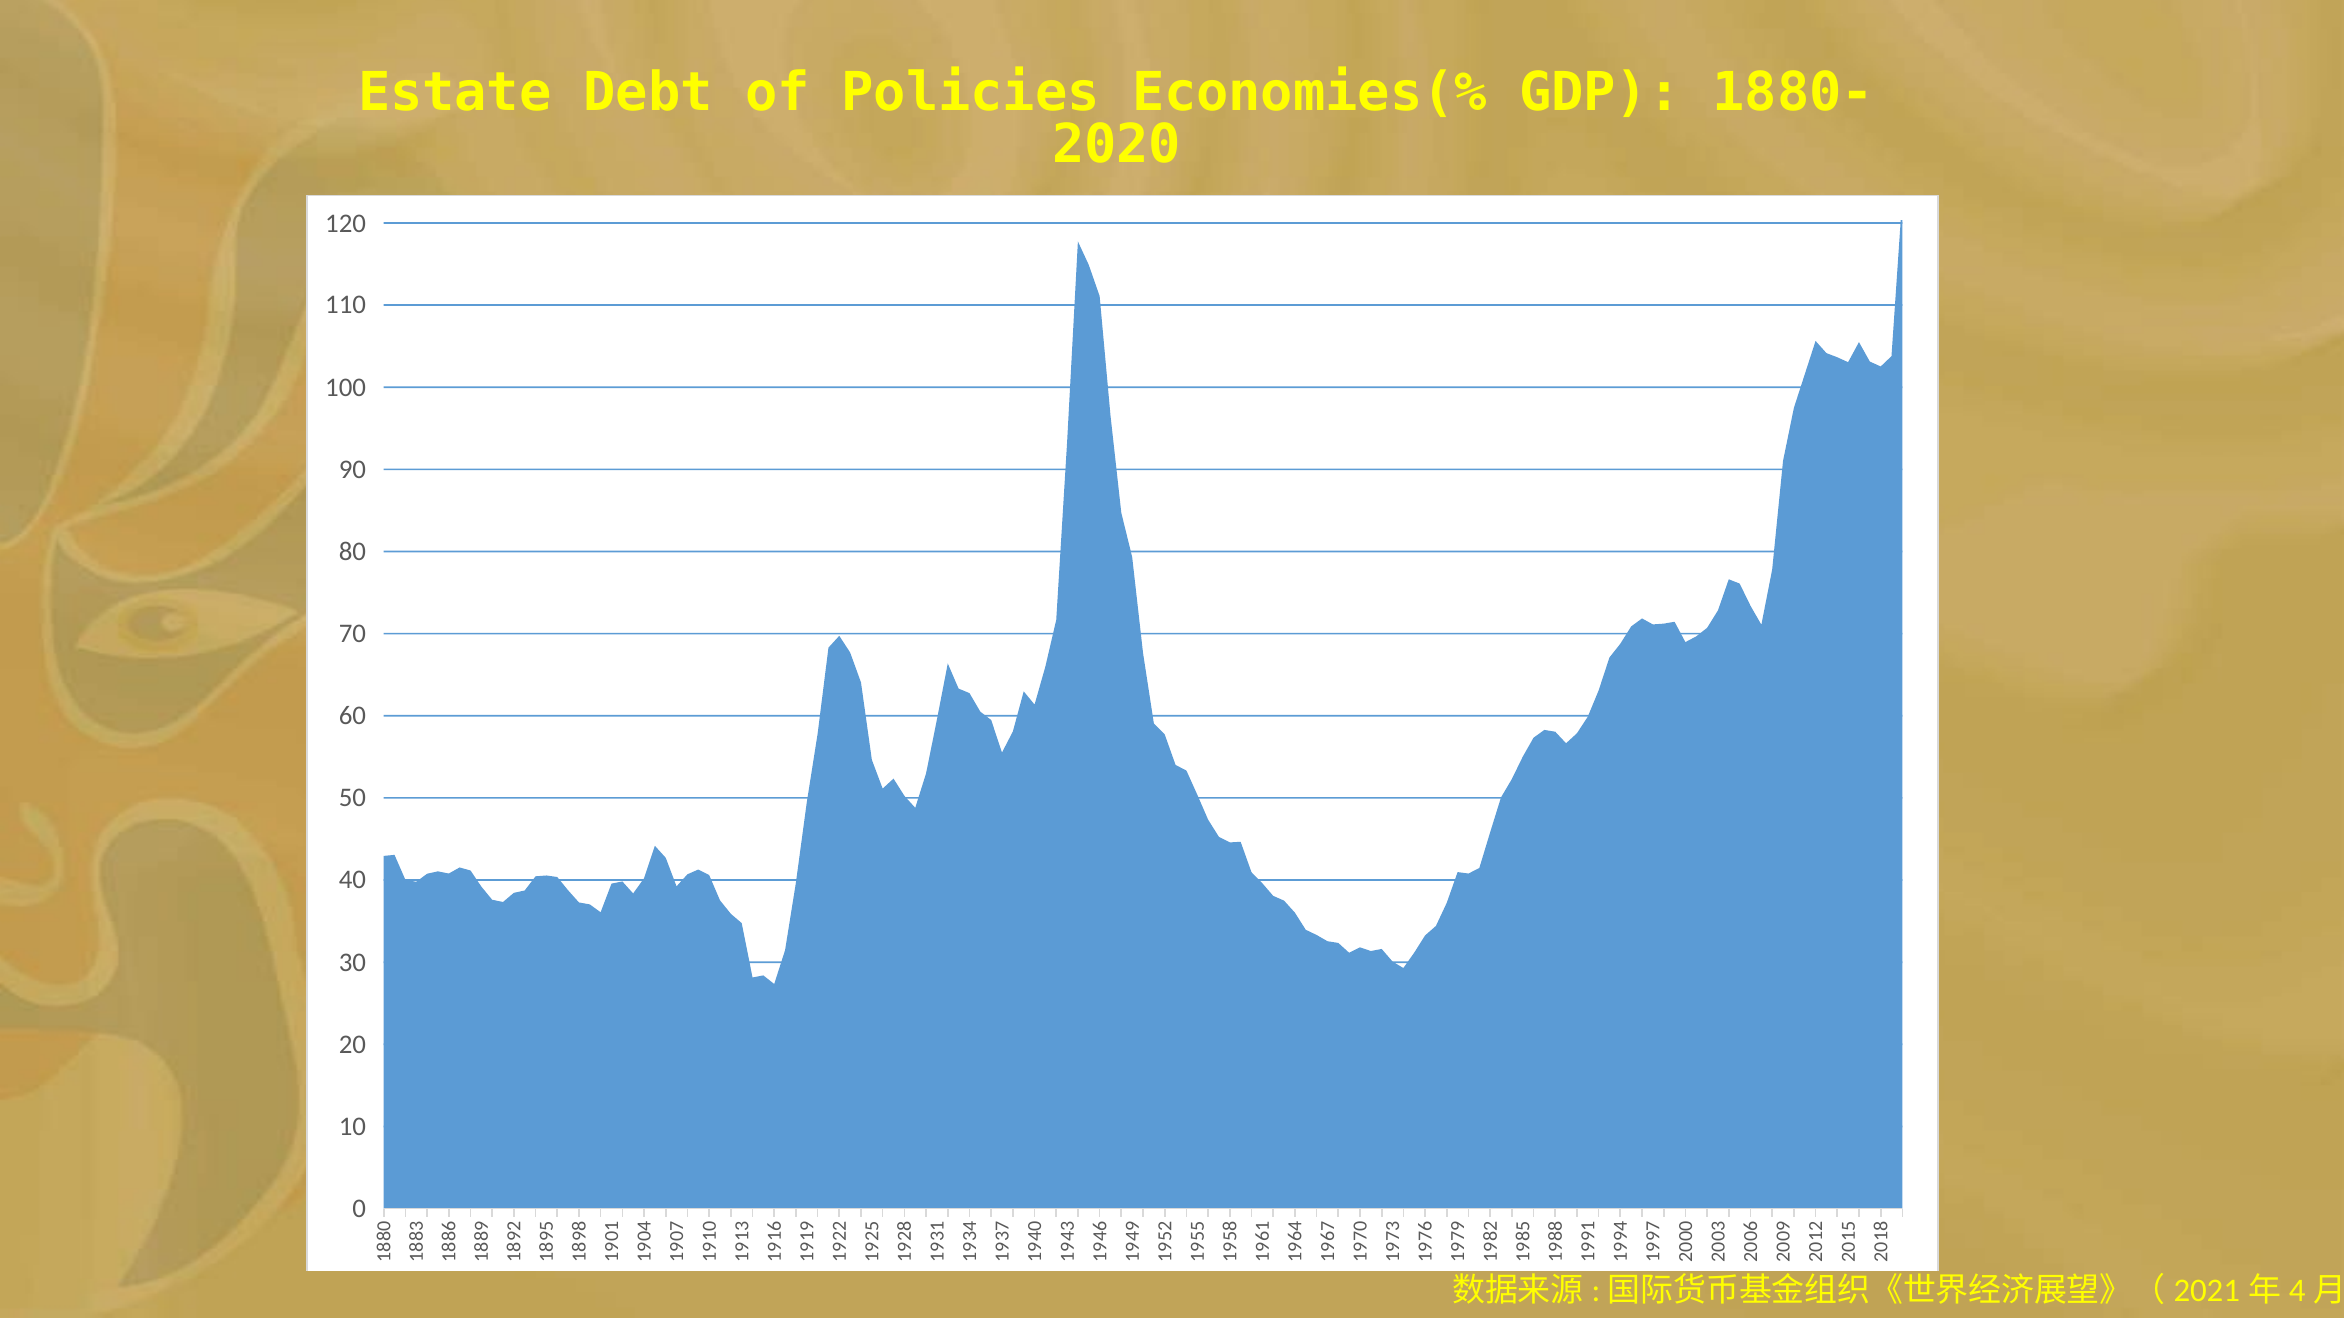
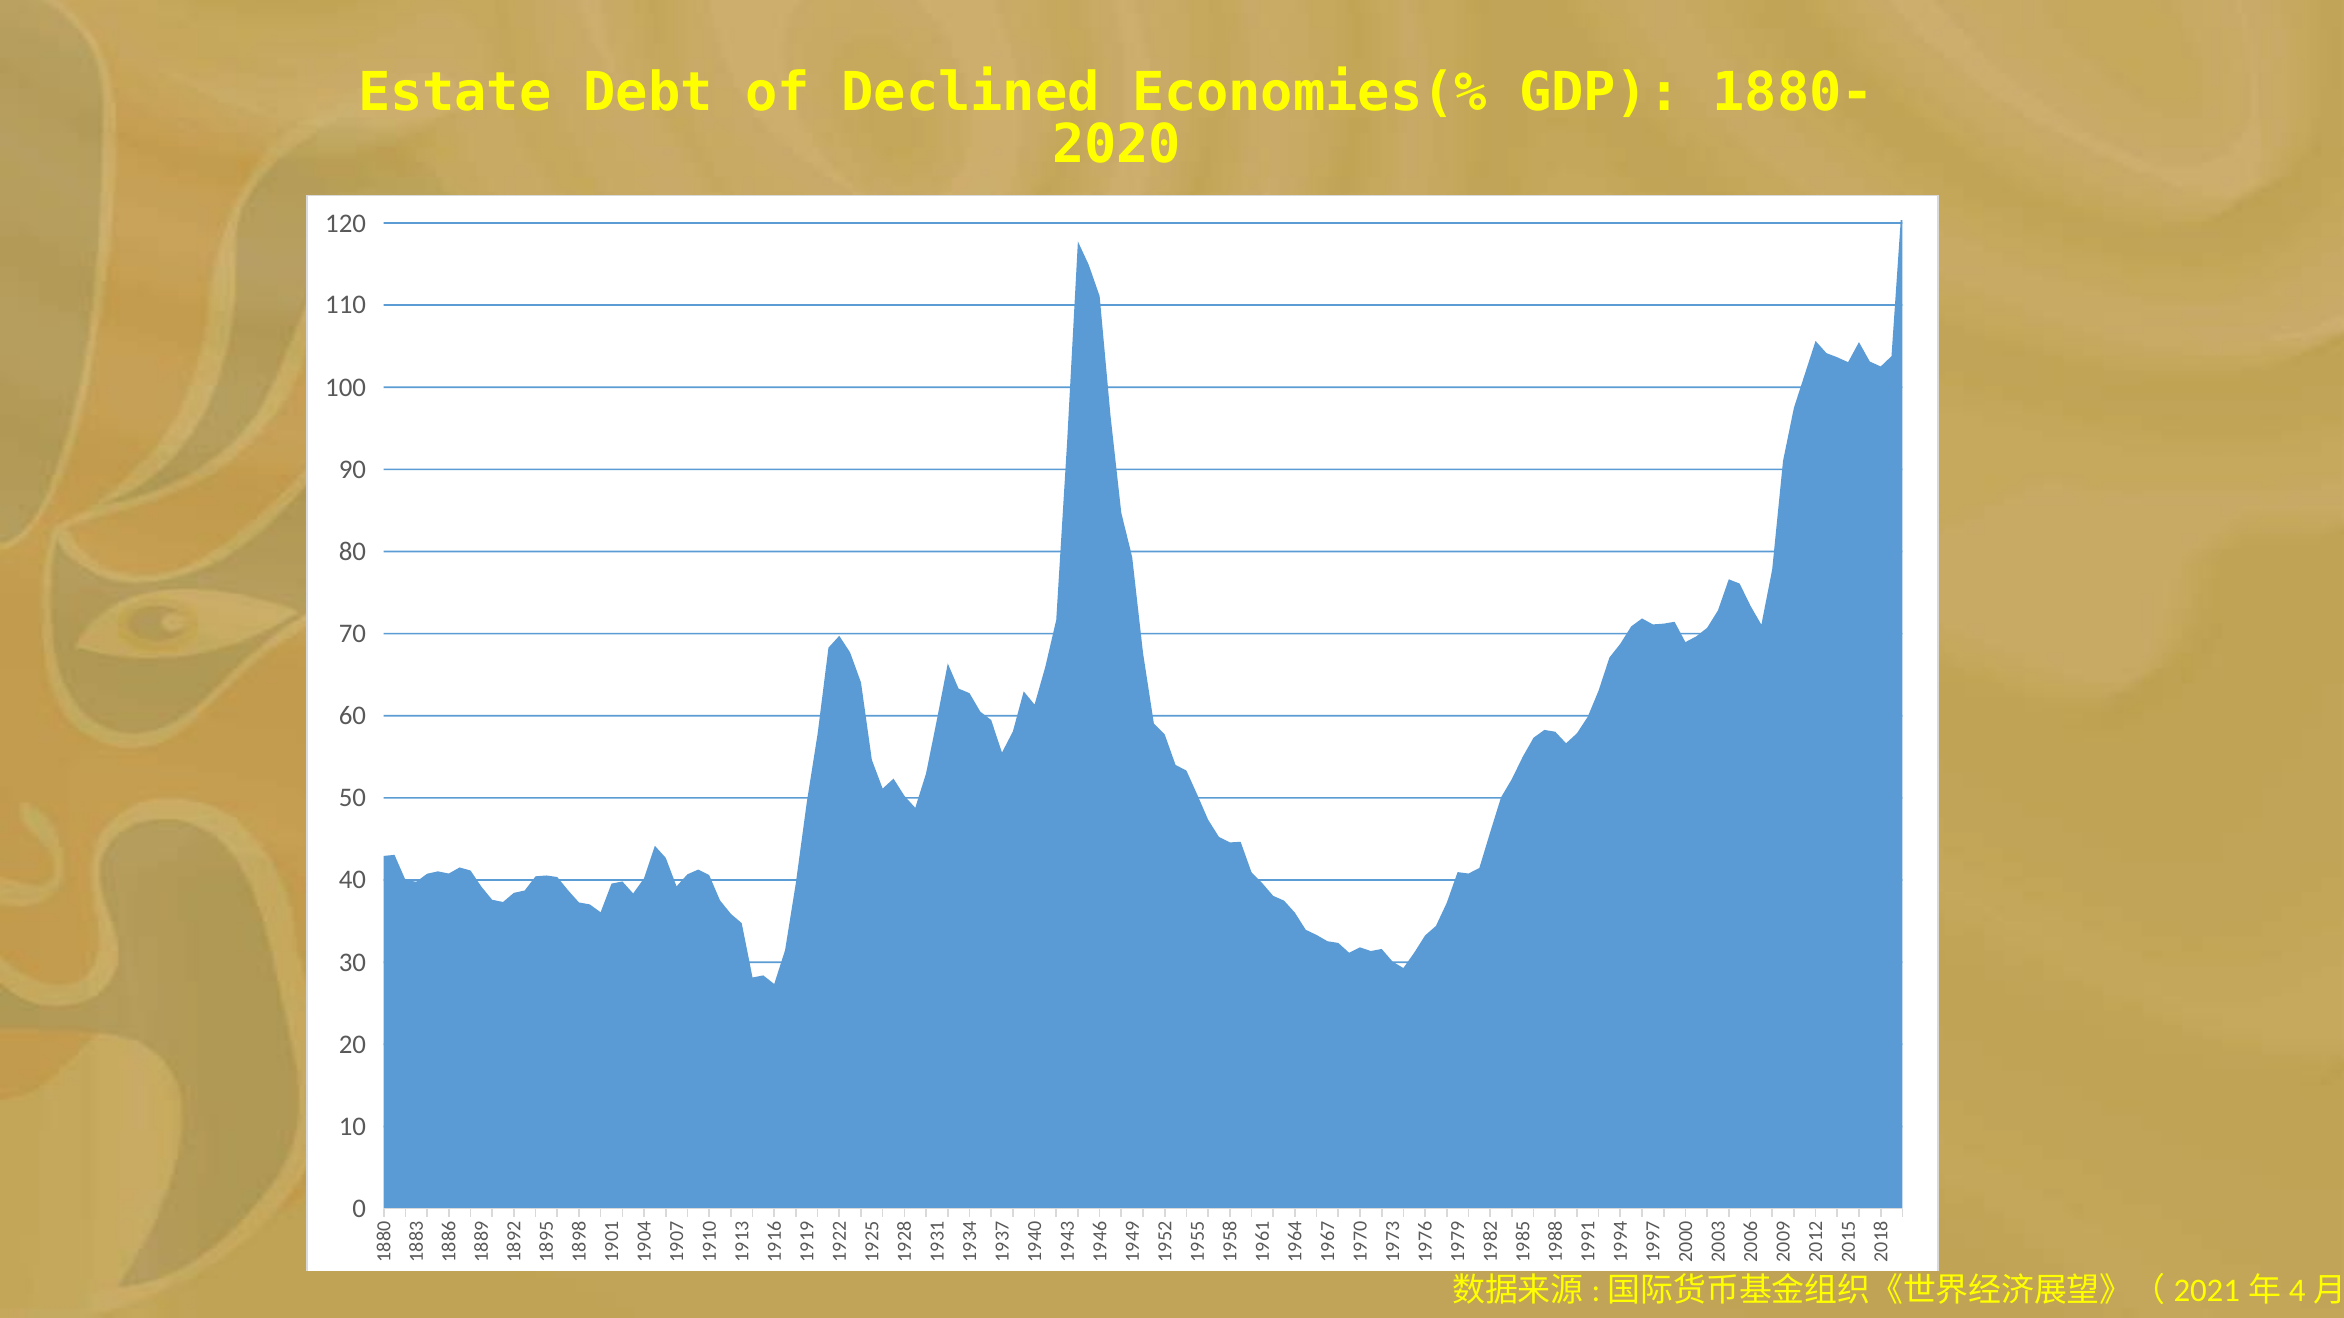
Policies: Policies -> Declined (971, 93)
